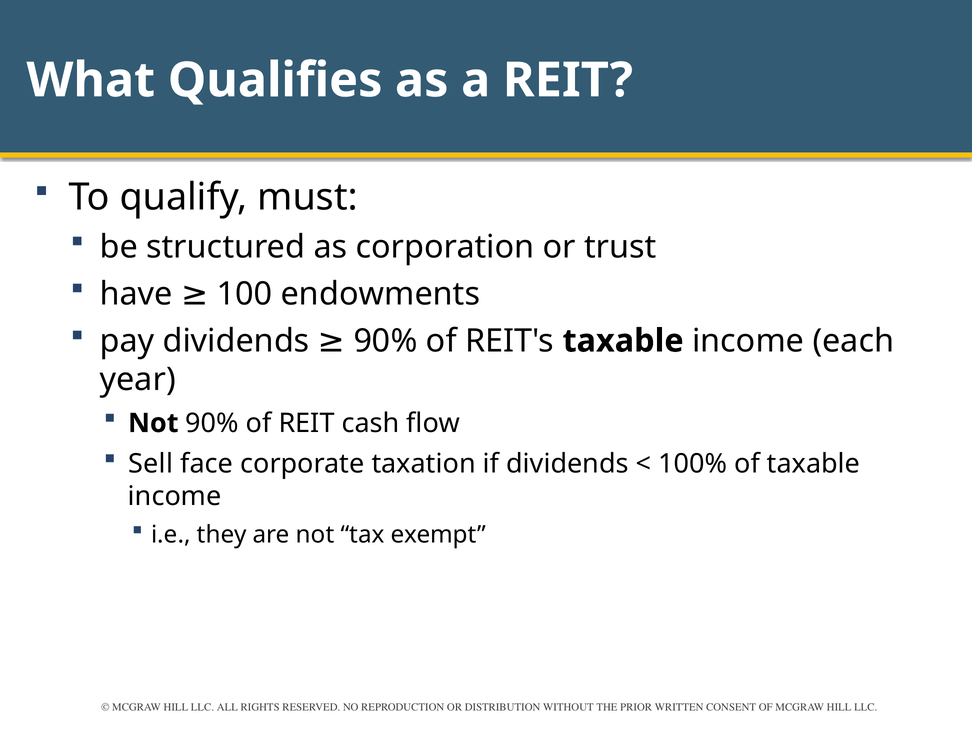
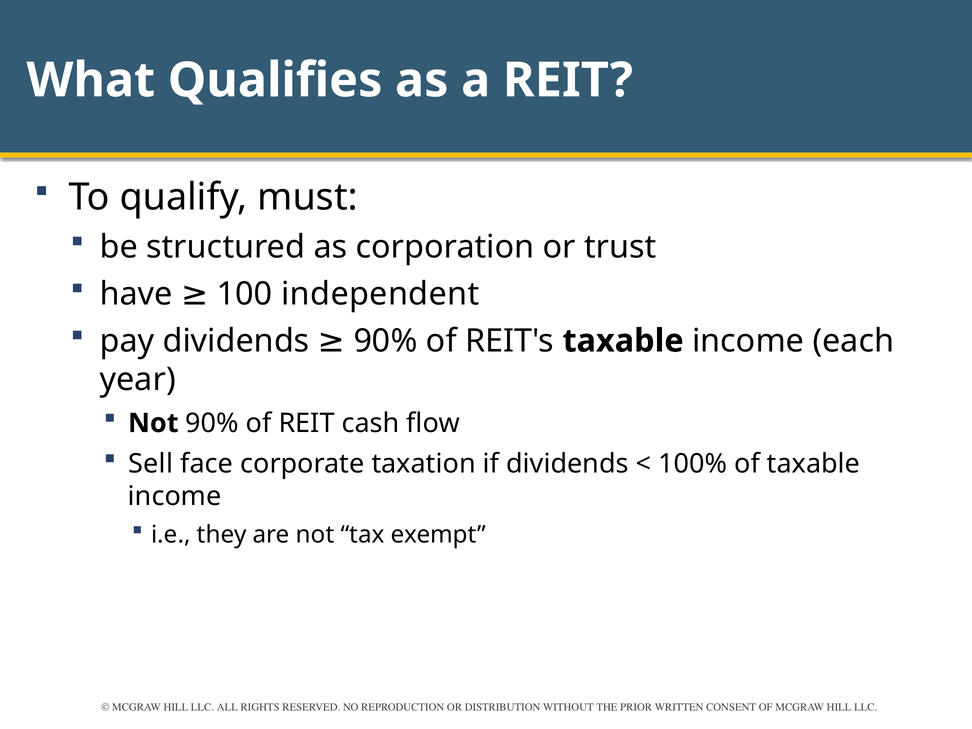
endowments: endowments -> independent (380, 294)
